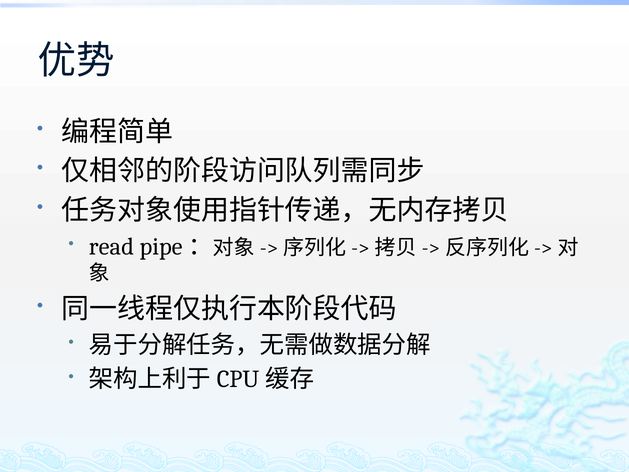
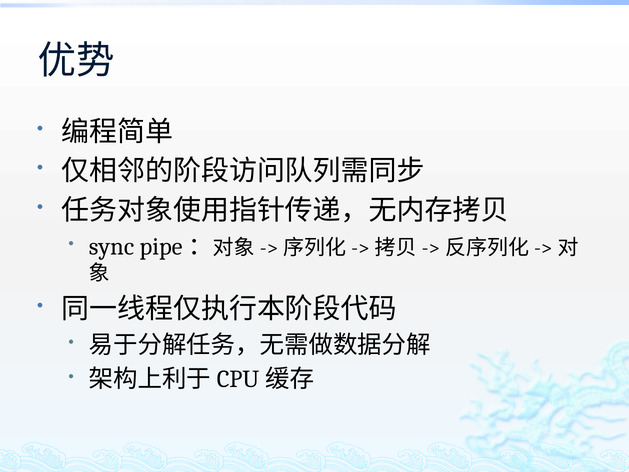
read: read -> sync (111, 246)
